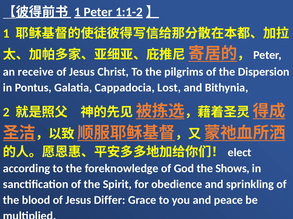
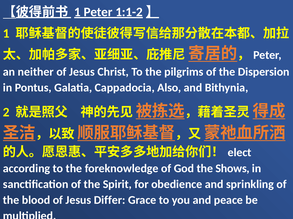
receive: receive -> neither (36, 72)
Lost: Lost -> Also (169, 88)
